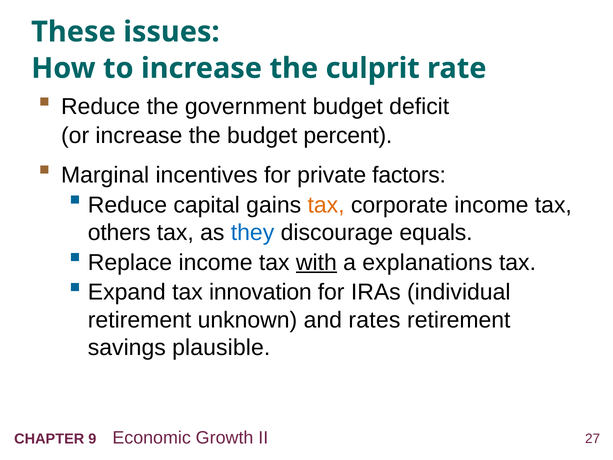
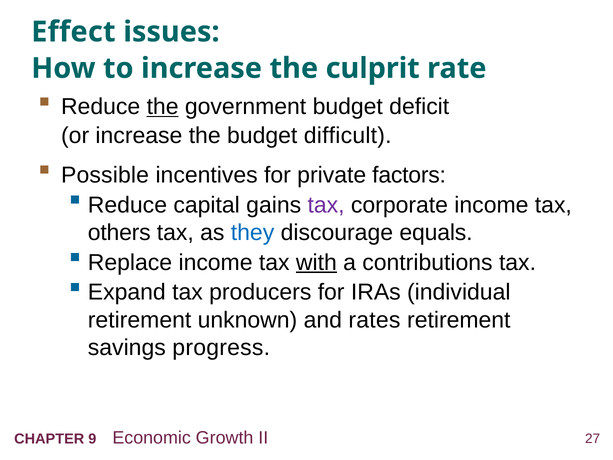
These: These -> Effect (73, 32)
the underline: none -> present (163, 107)
percent: percent -> difficult (348, 136)
Marginal: Marginal -> Possible (105, 175)
tax colour: orange -> purple (326, 205)
explanations: explanations -> contributions (427, 262)
innovation: innovation -> producers (260, 292)
plausible: plausible -> progress (221, 347)
